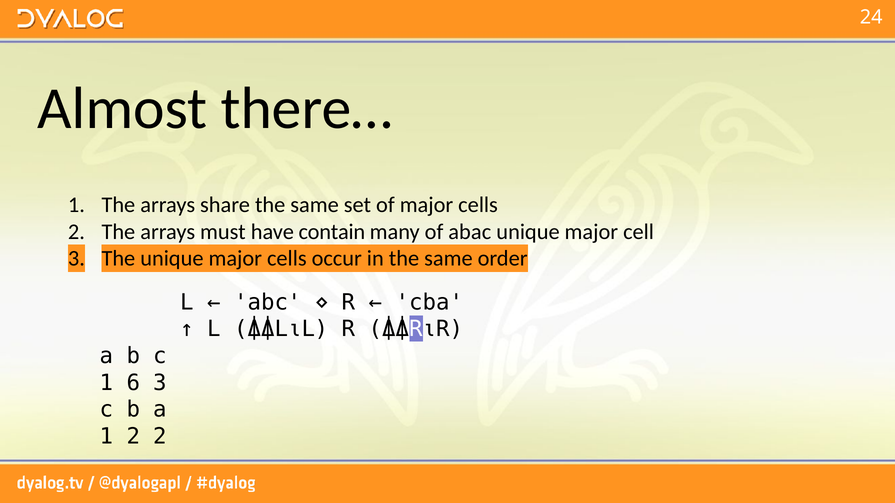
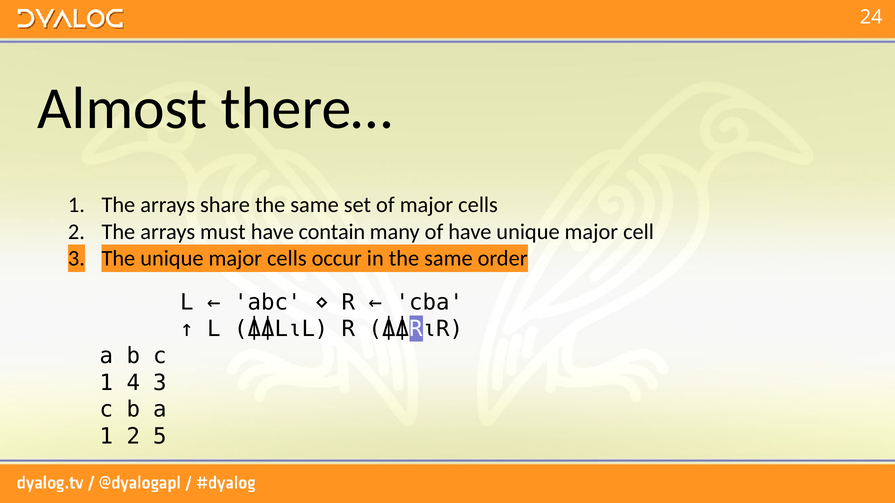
of abac: abac -> have (470, 232)
6: 6 -> 4 (133, 383)
2 2: 2 -> 5 (160, 437)
